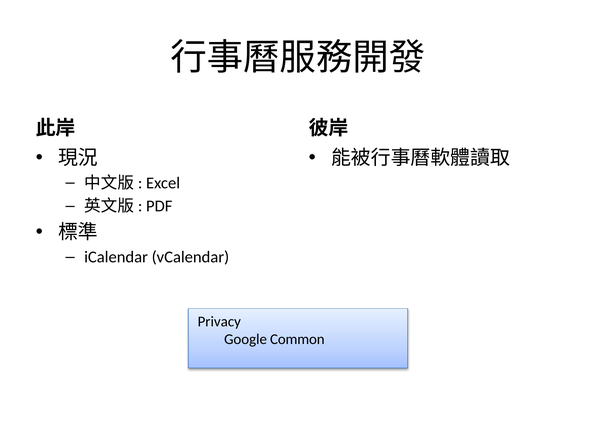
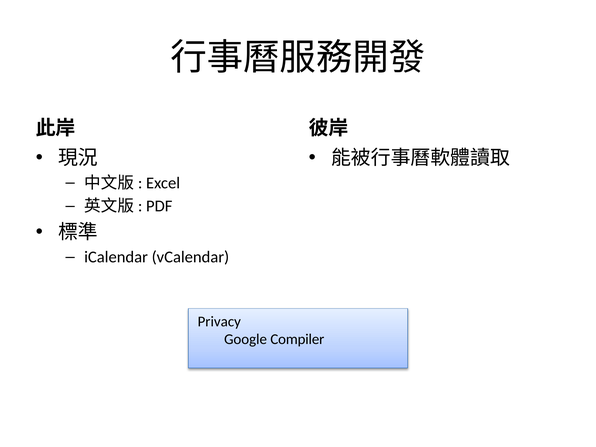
Common: Common -> Compiler (297, 339)
